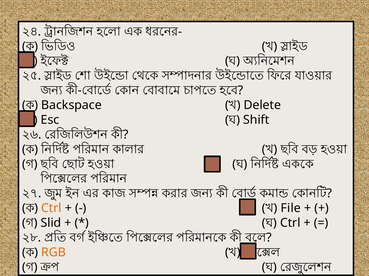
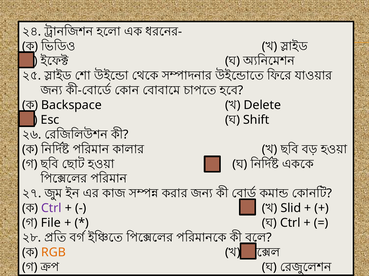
Ctrl colour: orange -> purple (51, 209)
File: File -> Slid (291, 209)
Slid: Slid -> File (51, 223)
